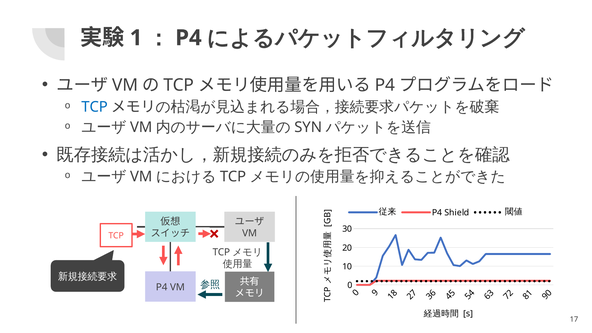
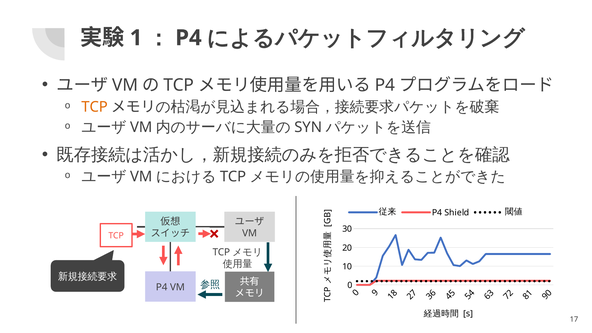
TCP colour: blue -> orange (95, 107)
